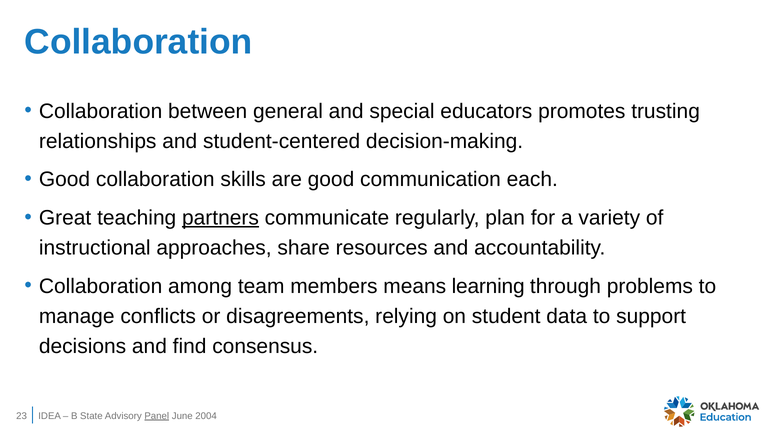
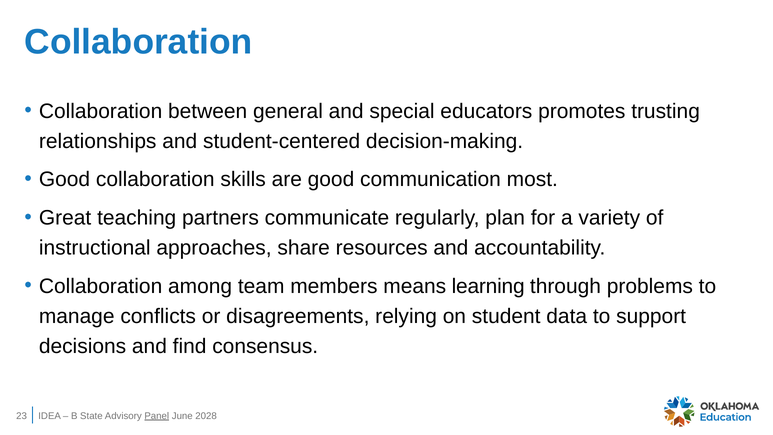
each: each -> most (532, 179)
partners underline: present -> none (220, 218)
2004: 2004 -> 2028 (206, 416)
